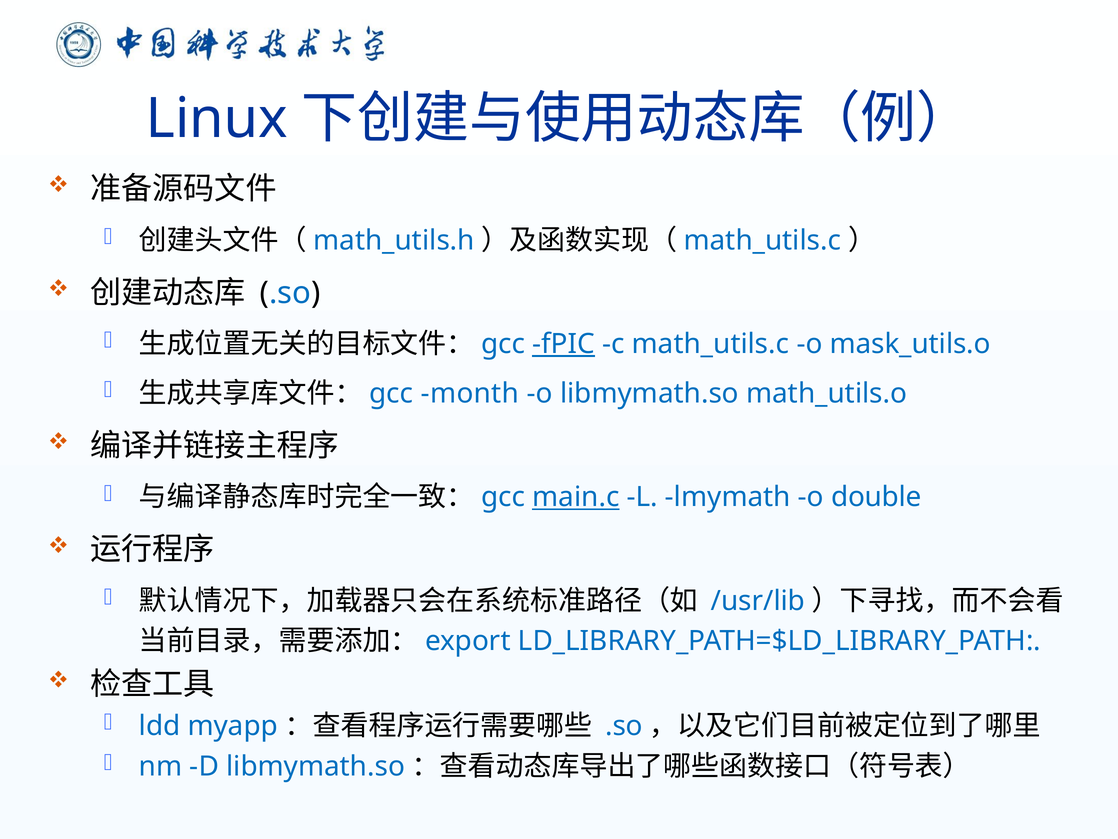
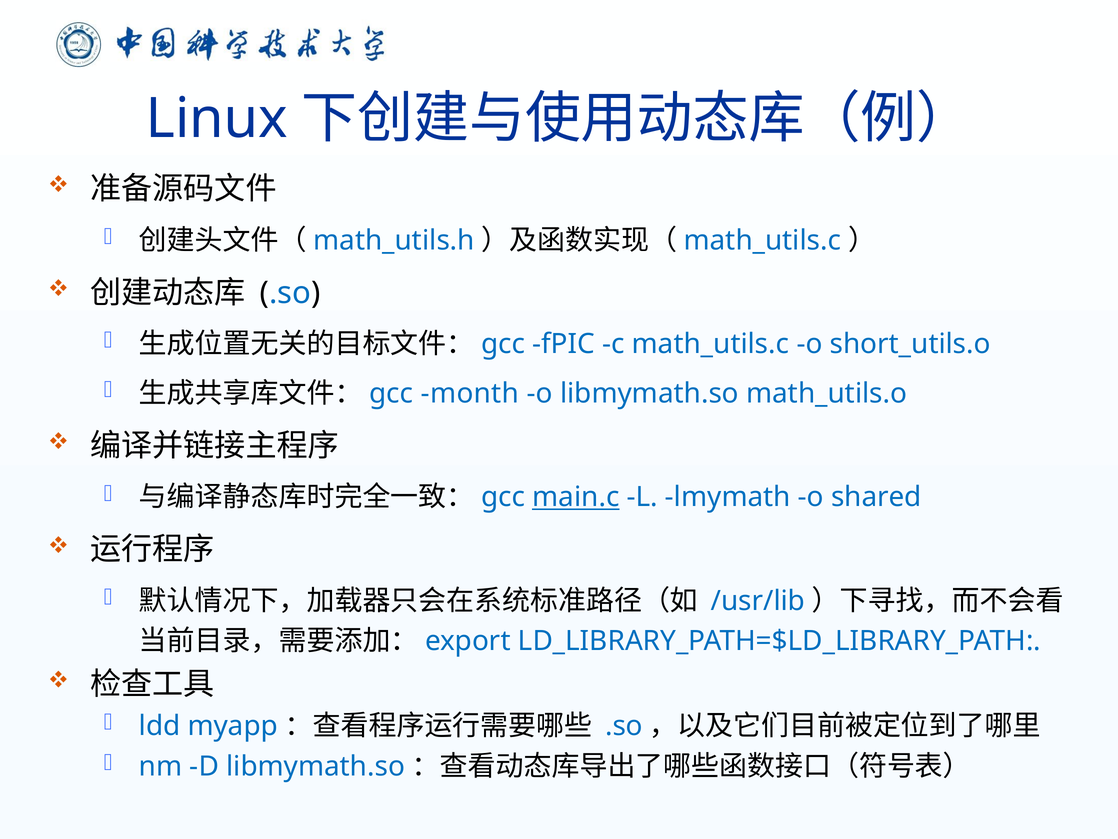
fPIC underline: present -> none (564, 344)
mask_utils.o: mask_utils.o -> short_utils.o (910, 344)
double: double -> shared (876, 497)
